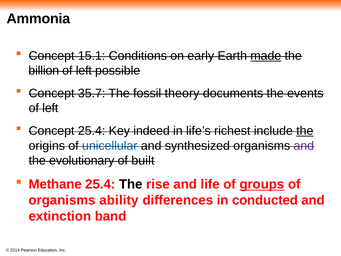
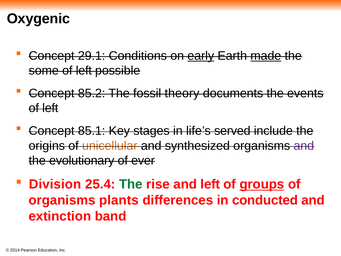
Ammonia: Ammonia -> Oxygenic (38, 19)
15.1: 15.1 -> 29.1 (92, 56)
early underline: none -> present (201, 56)
billion: billion -> some (44, 70)
35.7: 35.7 -> 85.2 (92, 93)
Concept 25.4: 25.4 -> 85.1 (92, 131)
indeed: indeed -> stages (152, 131)
richest: richest -> served (232, 131)
the underline: present -> none (305, 131)
unicellular colour: blue -> orange (110, 146)
built: built -> ever (143, 160)
Methane: Methane -> Division (55, 184)
The colour: black -> green (131, 184)
and life: life -> left (210, 184)
ability: ability -> plants (119, 200)
